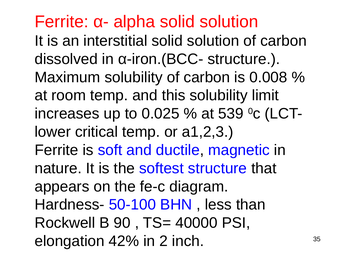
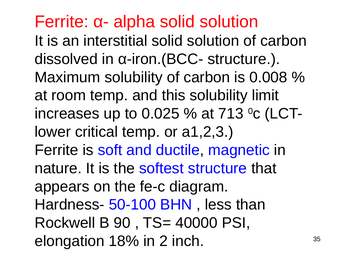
539: 539 -> 713 (231, 114)
42%: 42% -> 18% (124, 241)
